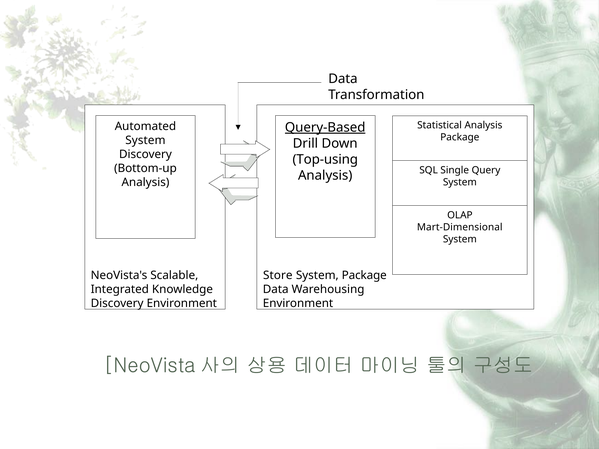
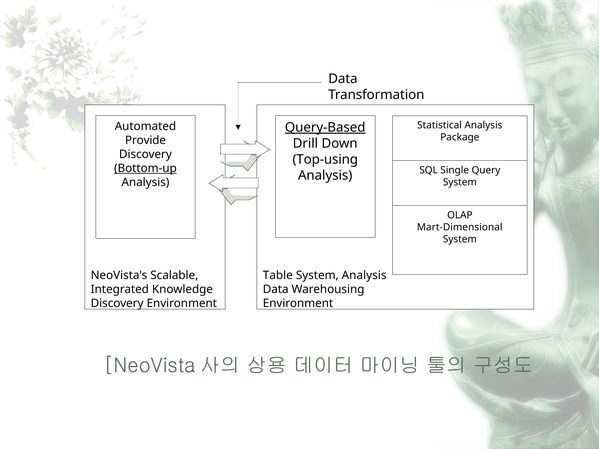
System: System -> Provide (146, 140)
Bottom-up underline: none -> present (145, 168)
Store: Store -> Table (278, 276)
System Package: Package -> Analysis (364, 276)
